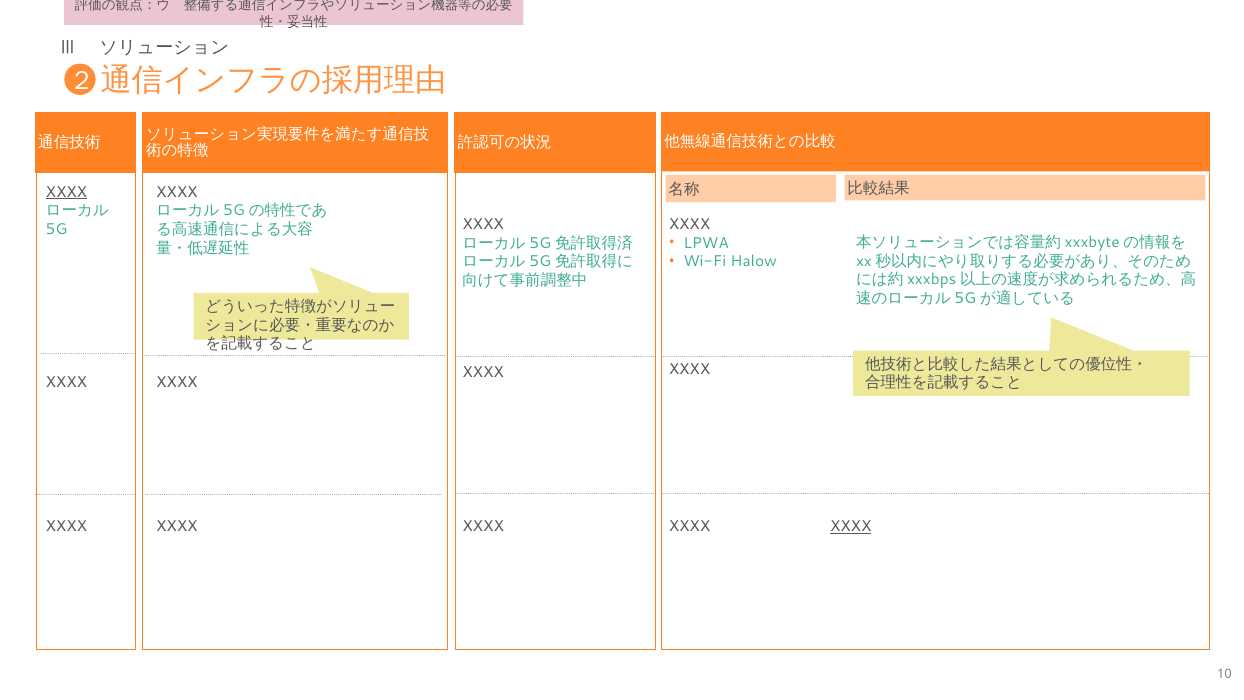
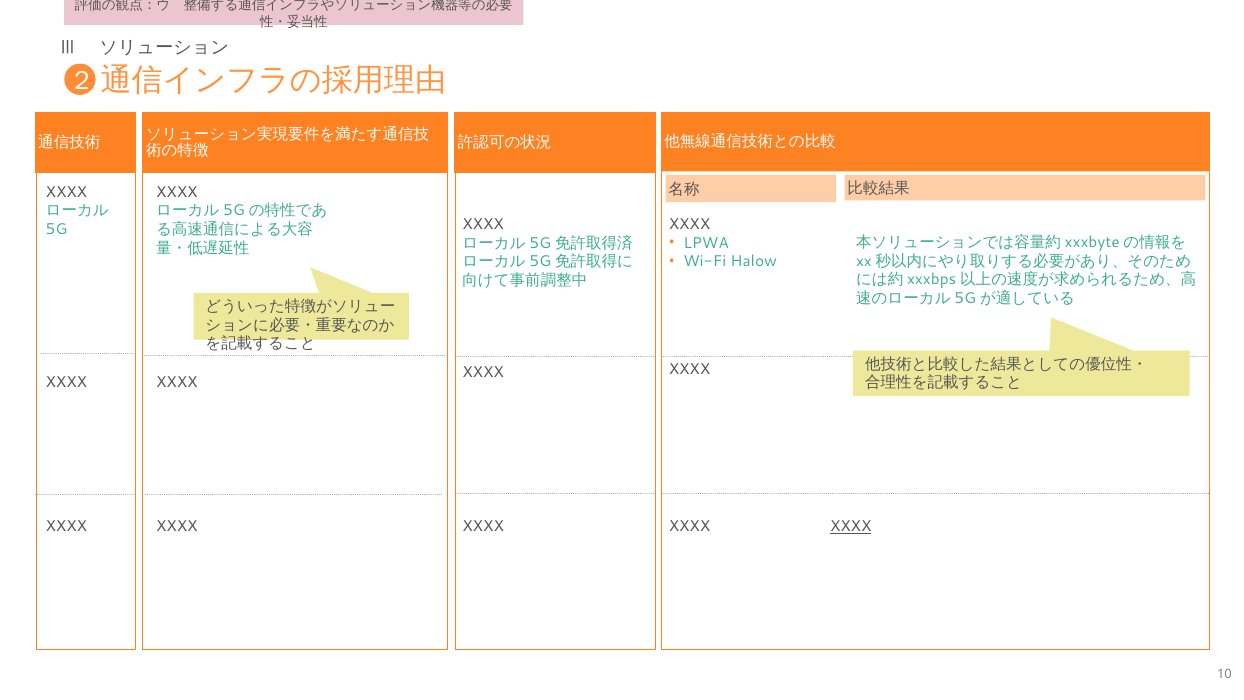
XXXX underline: present -> none (66, 192)
